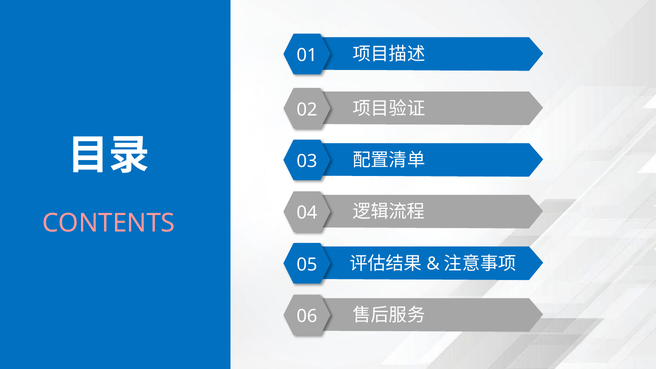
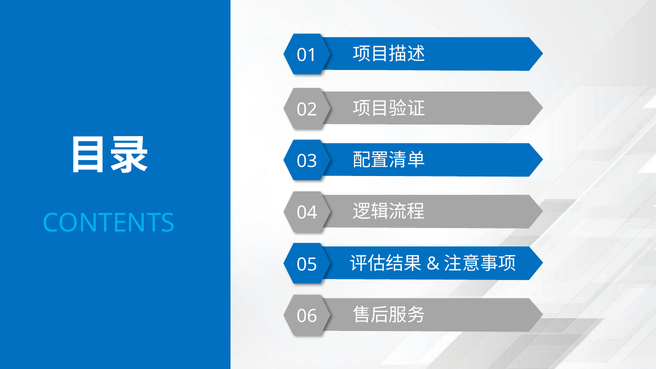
CONTENTS colour: pink -> light blue (109, 223)
